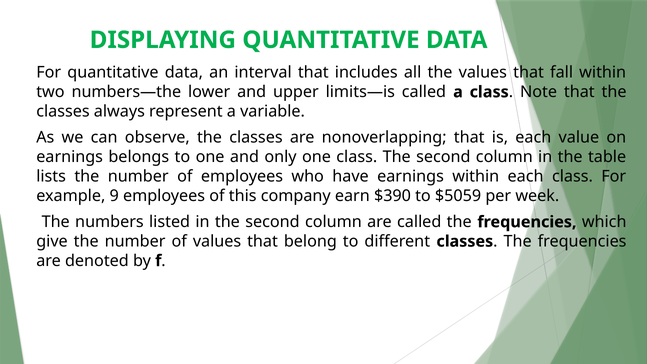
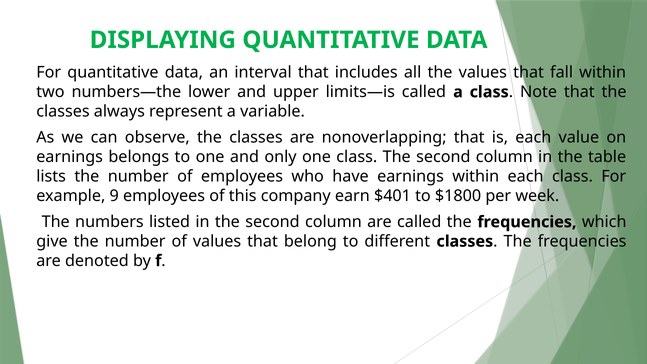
$390: $390 -> $401 (393, 196)
$5059: $5059 -> $1800 (458, 196)
